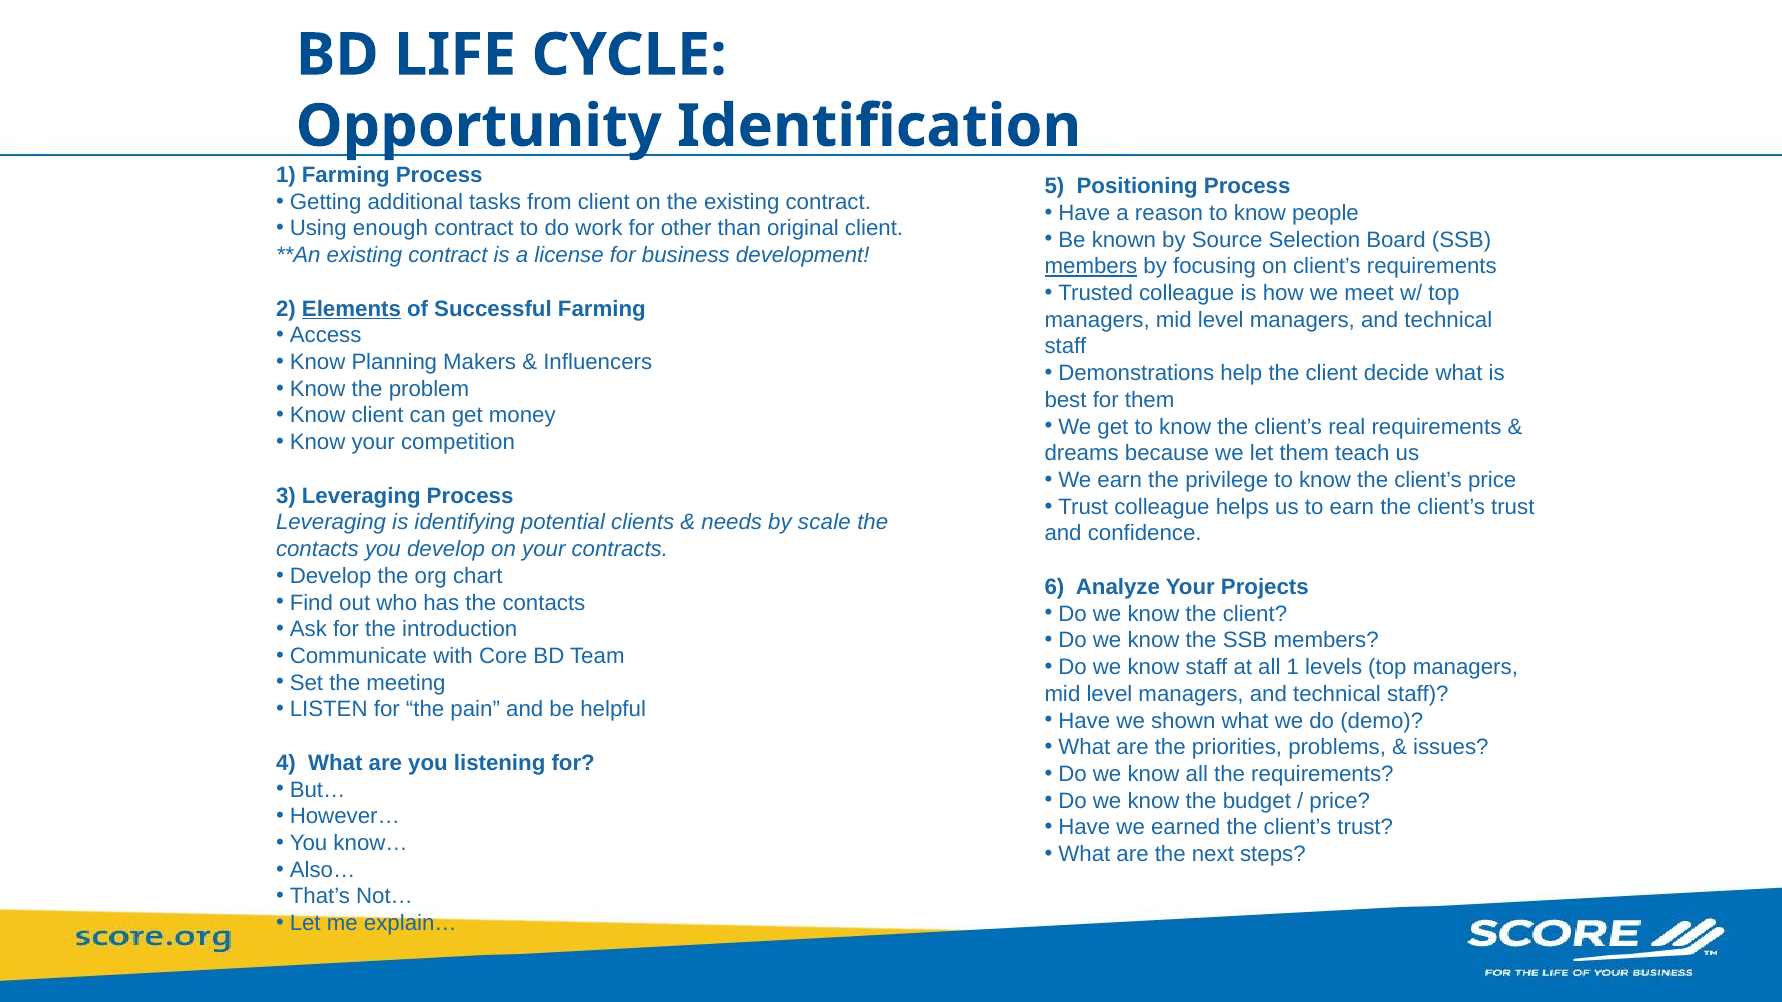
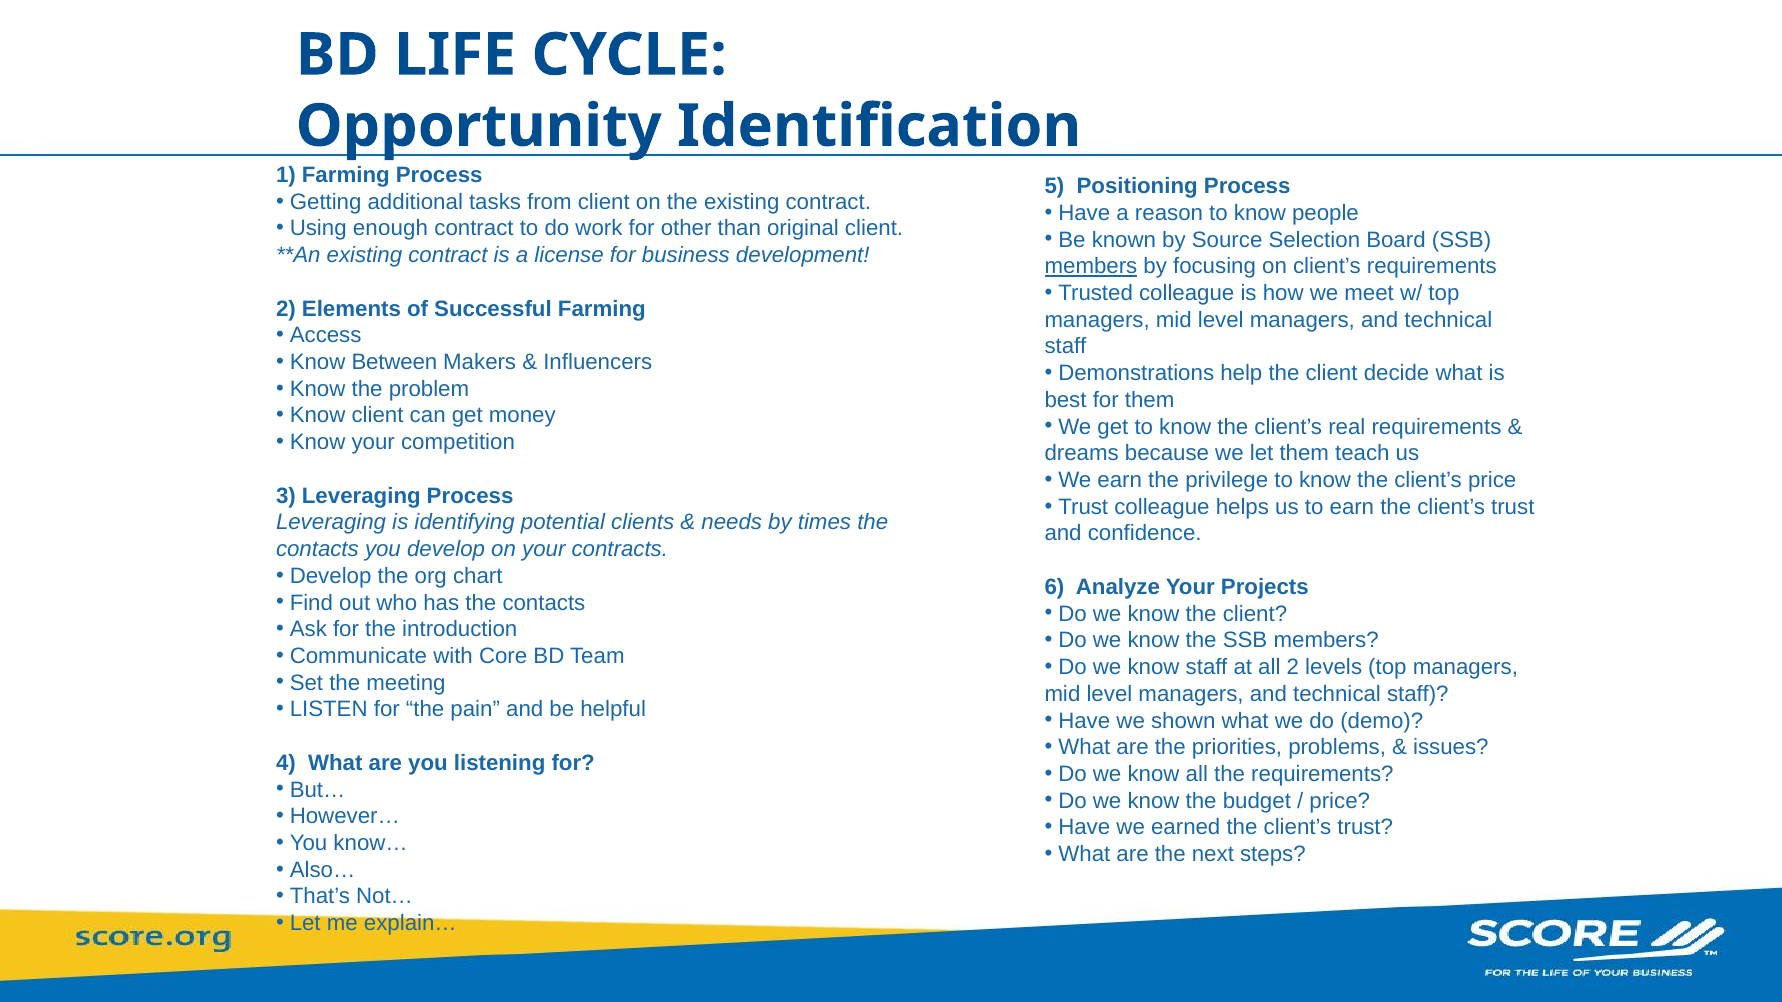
Elements underline: present -> none (351, 309)
Planning: Planning -> Between (394, 362)
scale: scale -> times (824, 523)
all 1: 1 -> 2 (1293, 667)
